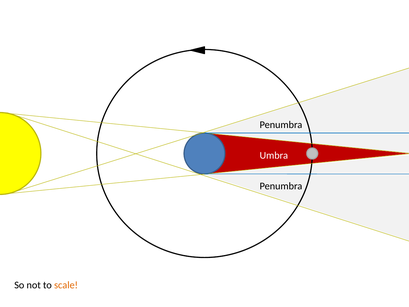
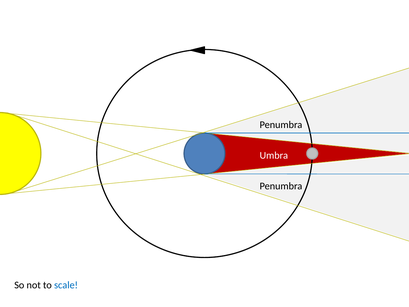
scale colour: orange -> blue (66, 285)
